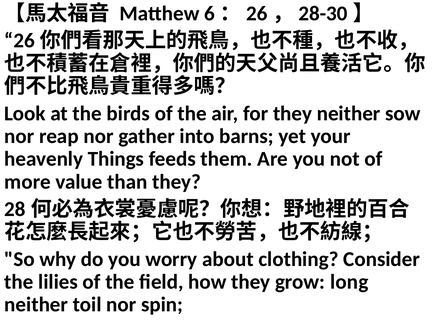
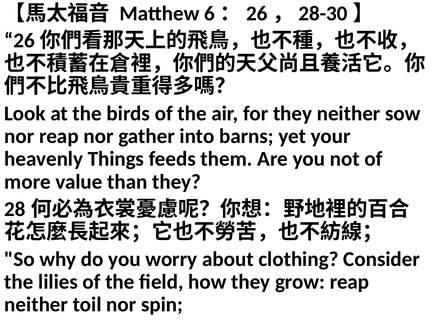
grow long: long -> reap (349, 282)
